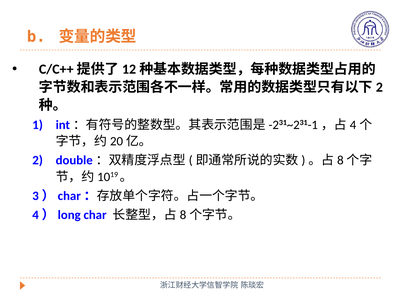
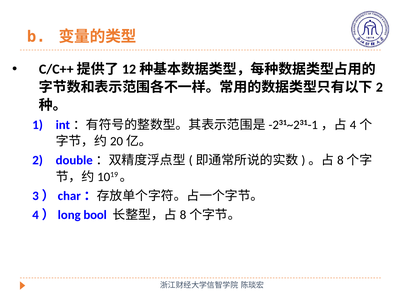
char: char -> bool (95, 215)
